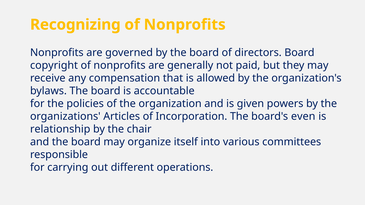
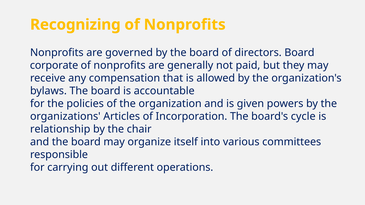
copyright: copyright -> corporate (54, 65)
even: even -> cycle (303, 117)
